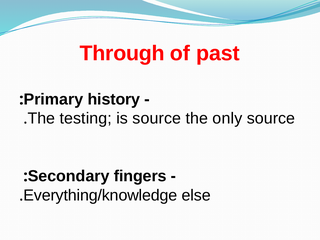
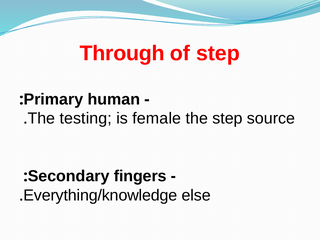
of past: past -> step (218, 53)
history: history -> human (114, 99)
is source: source -> female (157, 118)
the only: only -> step (227, 118)
